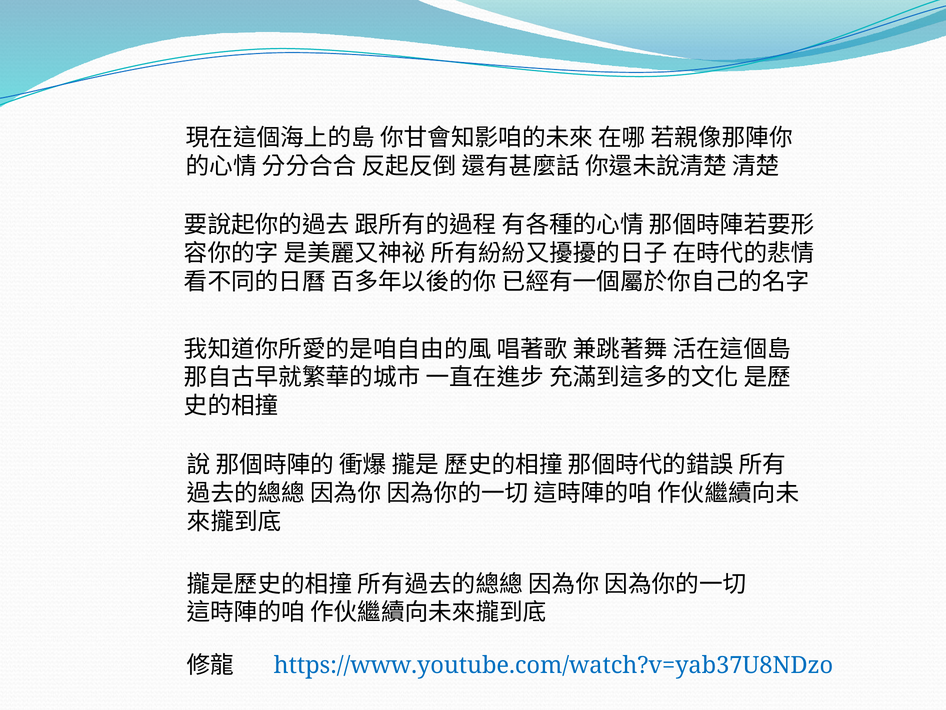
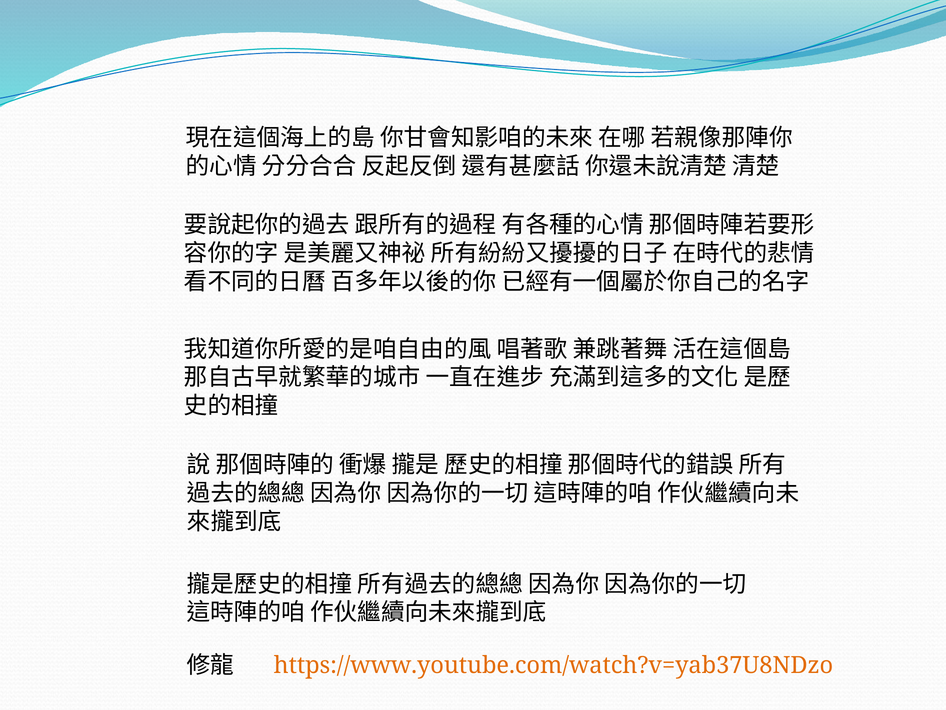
https://www.youtube.com/watch?v=yab37U8NDzo colour: blue -> orange (553, 665)
